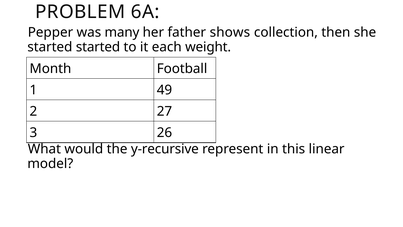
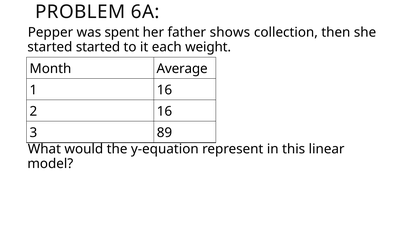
many: many -> spent (122, 32)
Football: Football -> Average (182, 69)
1 49: 49 -> 16 (164, 90)
2 27: 27 -> 16 (164, 111)
26: 26 -> 89 (164, 133)
y-recursive: y-recursive -> y-equation (165, 149)
